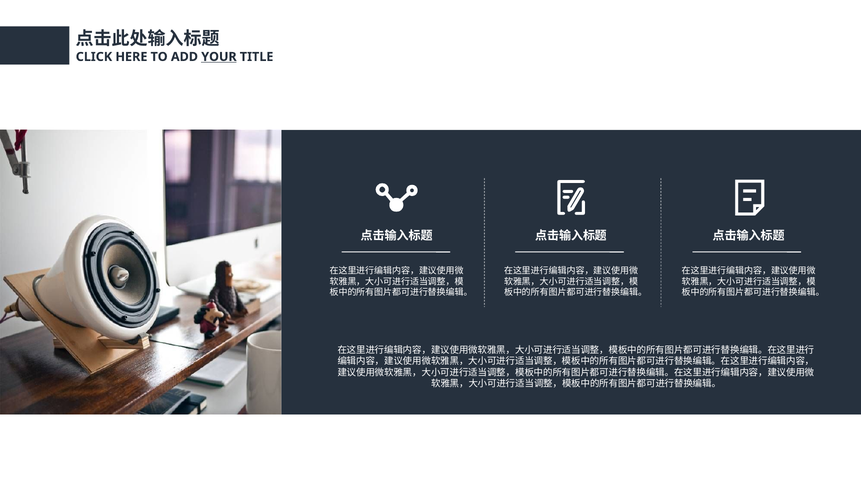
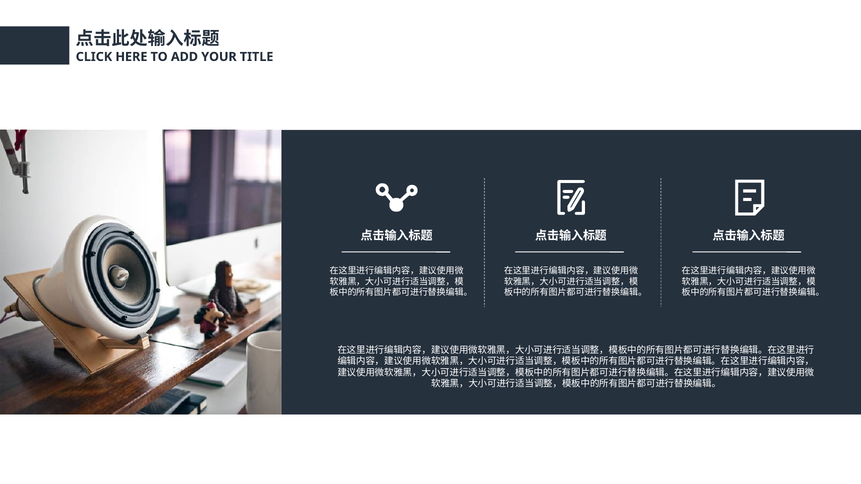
YOUR underline: present -> none (219, 57)
